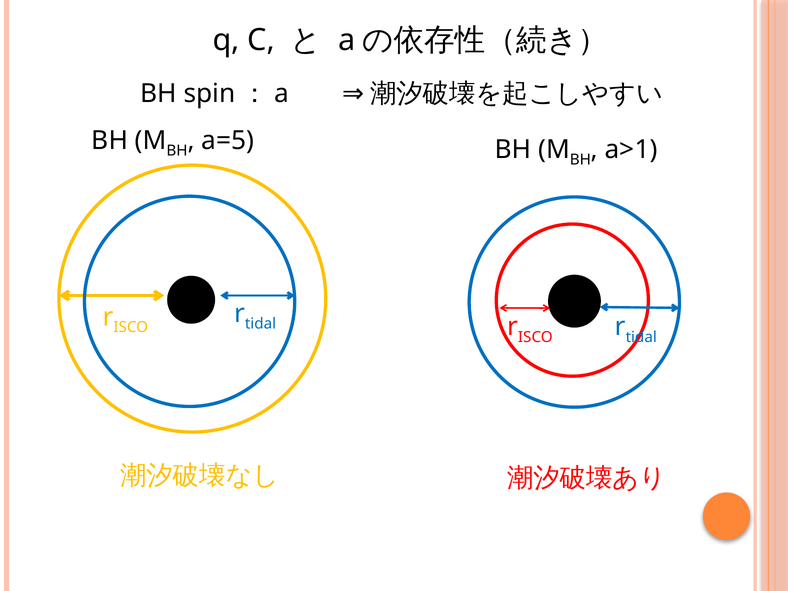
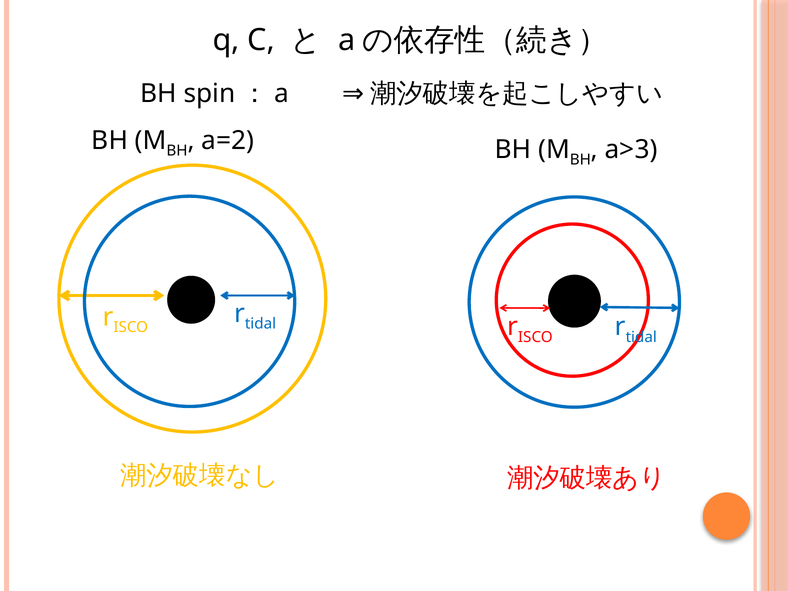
a=5: a=5 -> a=2 (228, 141)
a>1: a>1 -> a>3 (631, 149)
